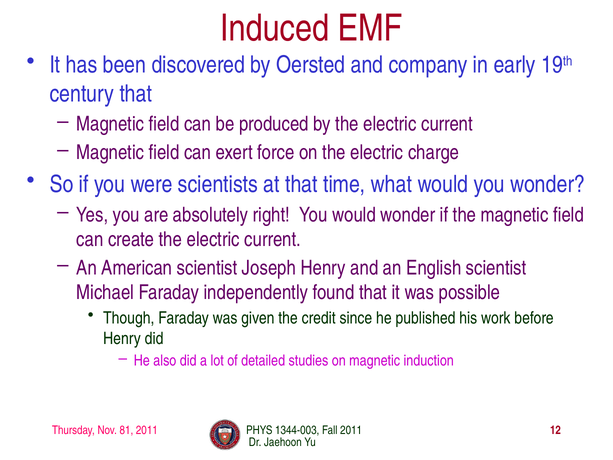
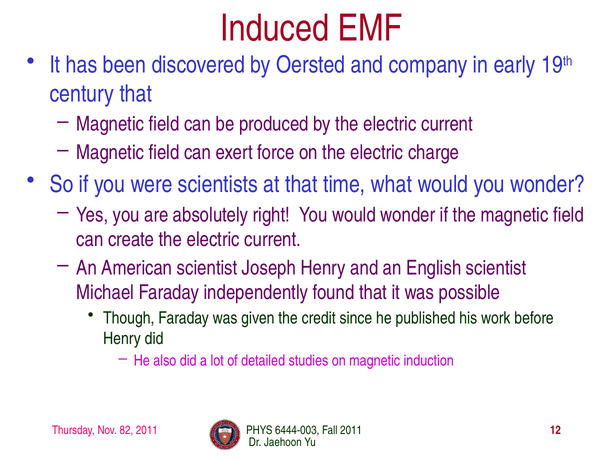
81: 81 -> 82 (126, 430)
1344-003: 1344-003 -> 6444-003 (297, 430)
